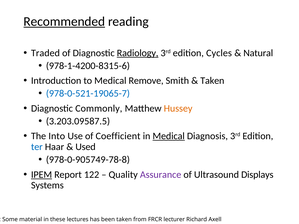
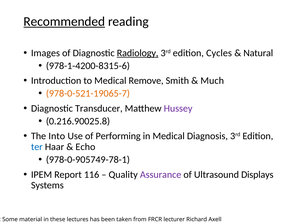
Traded: Traded -> Images (45, 53)
Taken: Taken -> Much (212, 81)
978-0-521-19065-7 colour: blue -> orange (88, 94)
Commonly: Commonly -> Transducer (99, 108)
Hussey colour: orange -> purple (178, 108)
3.203.09587.5: 3.203.09587.5 -> 0.216.90025.8 (78, 121)
Coefficient: Coefficient -> Performing (118, 136)
Medical underline: present -> none (169, 136)
Used: Used -> Echo (85, 147)
978-0-905749-78-8: 978-0-905749-78-8 -> 978-0-905749-78-1 (88, 160)
IPEM underline: present -> none (42, 175)
122: 122 -> 116 (92, 175)
